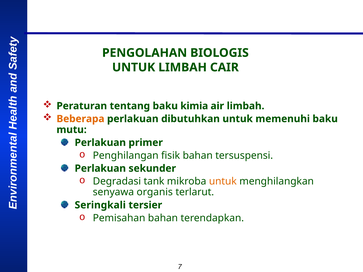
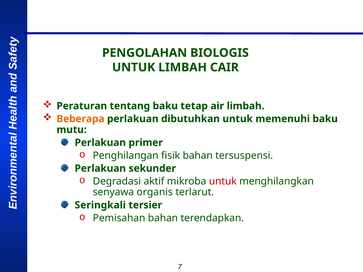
kimia: kimia -> tetap (194, 106)
tank: tank -> aktif (154, 181)
untuk colour: orange -> red (223, 181)
